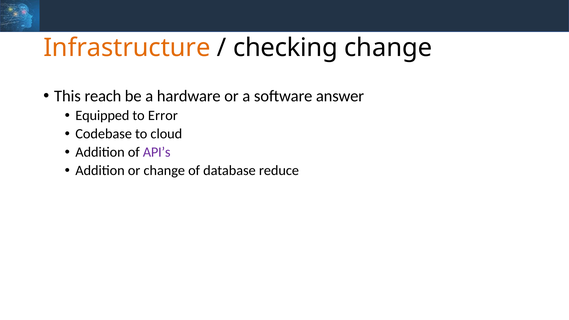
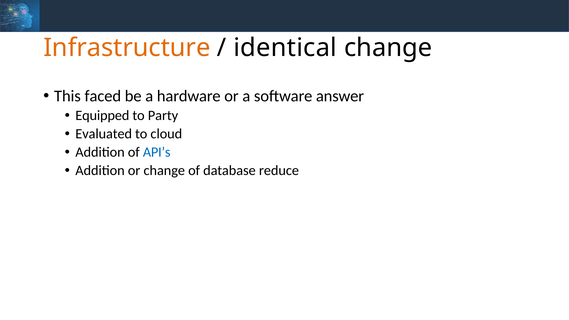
checking: checking -> identical (285, 48)
reach: reach -> faced (103, 96)
Error: Error -> Party (163, 116)
Codebase: Codebase -> Evaluated (104, 134)
API’s colour: purple -> blue (157, 152)
